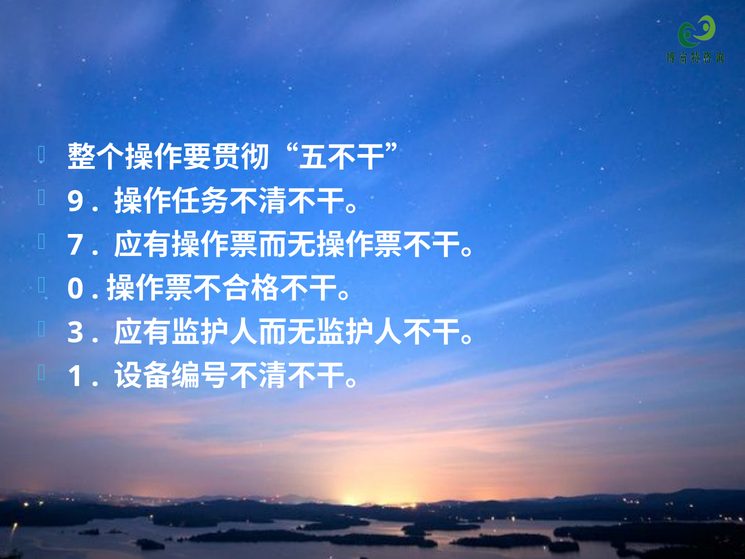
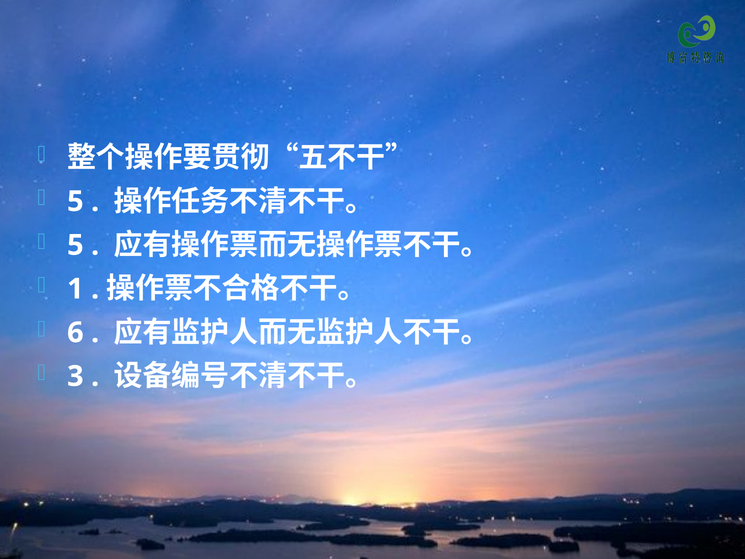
9: 9 -> 5 (75, 201)
7: 7 -> 5 (75, 245)
0: 0 -> 1 (75, 289)
3: 3 -> 6 (75, 332)
1: 1 -> 3 (75, 376)
